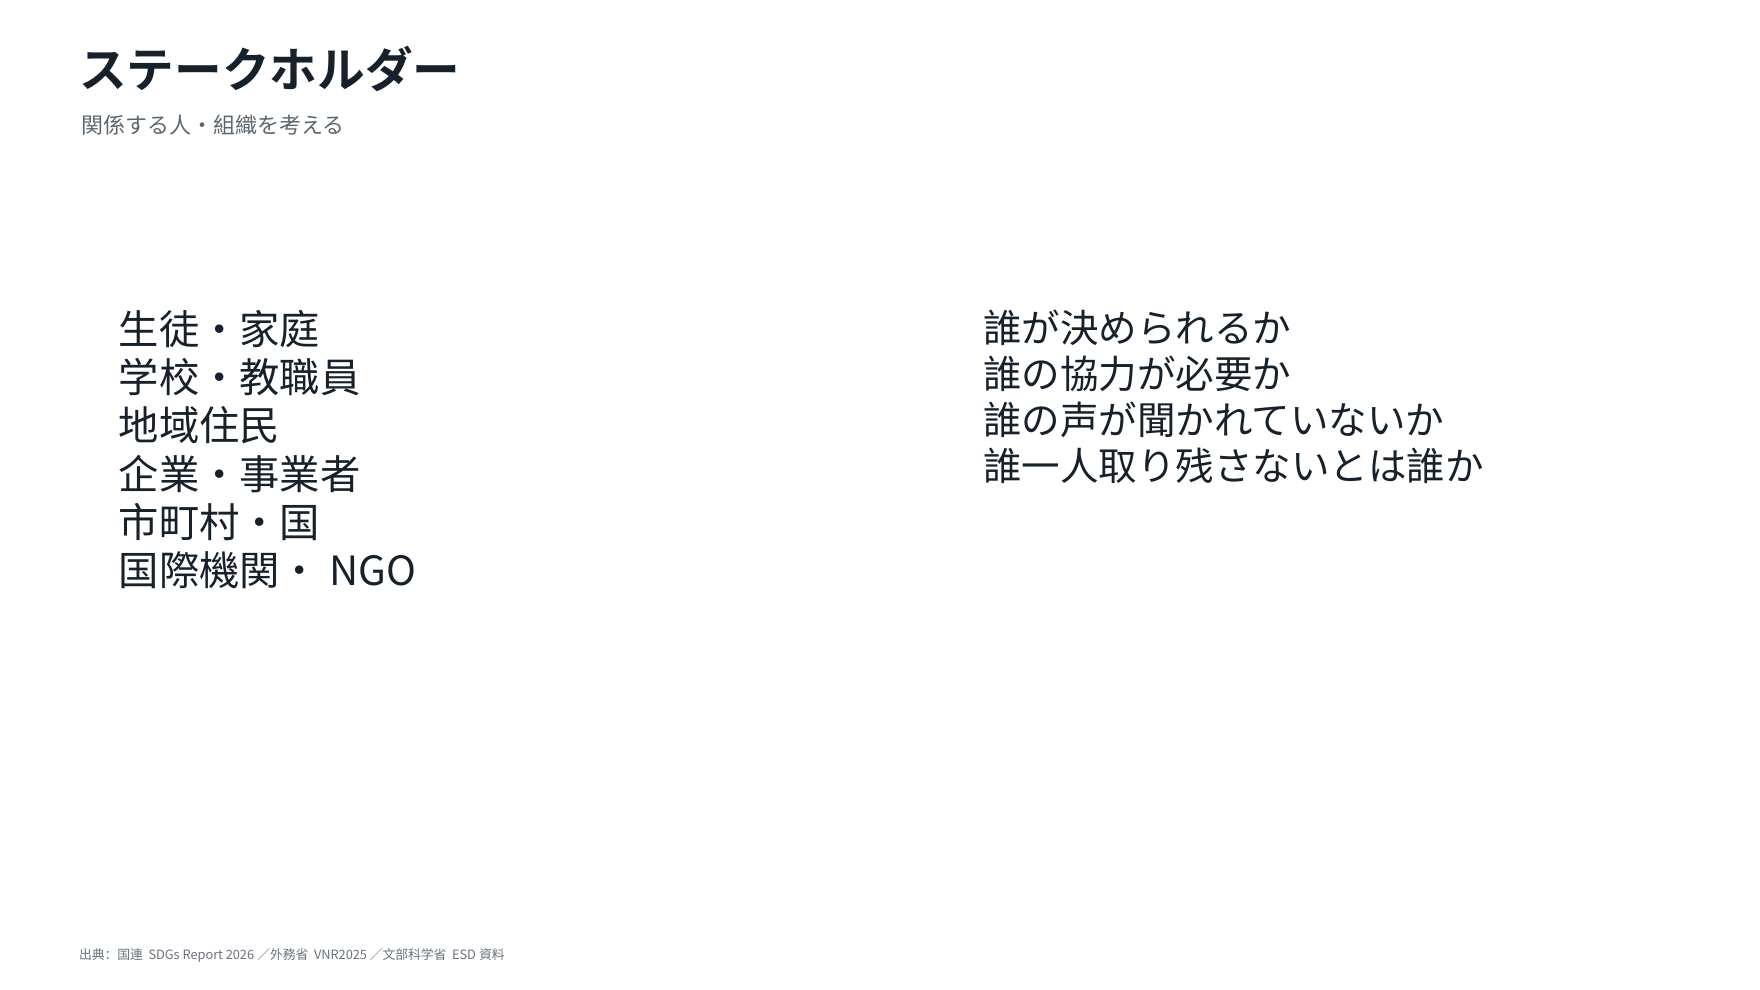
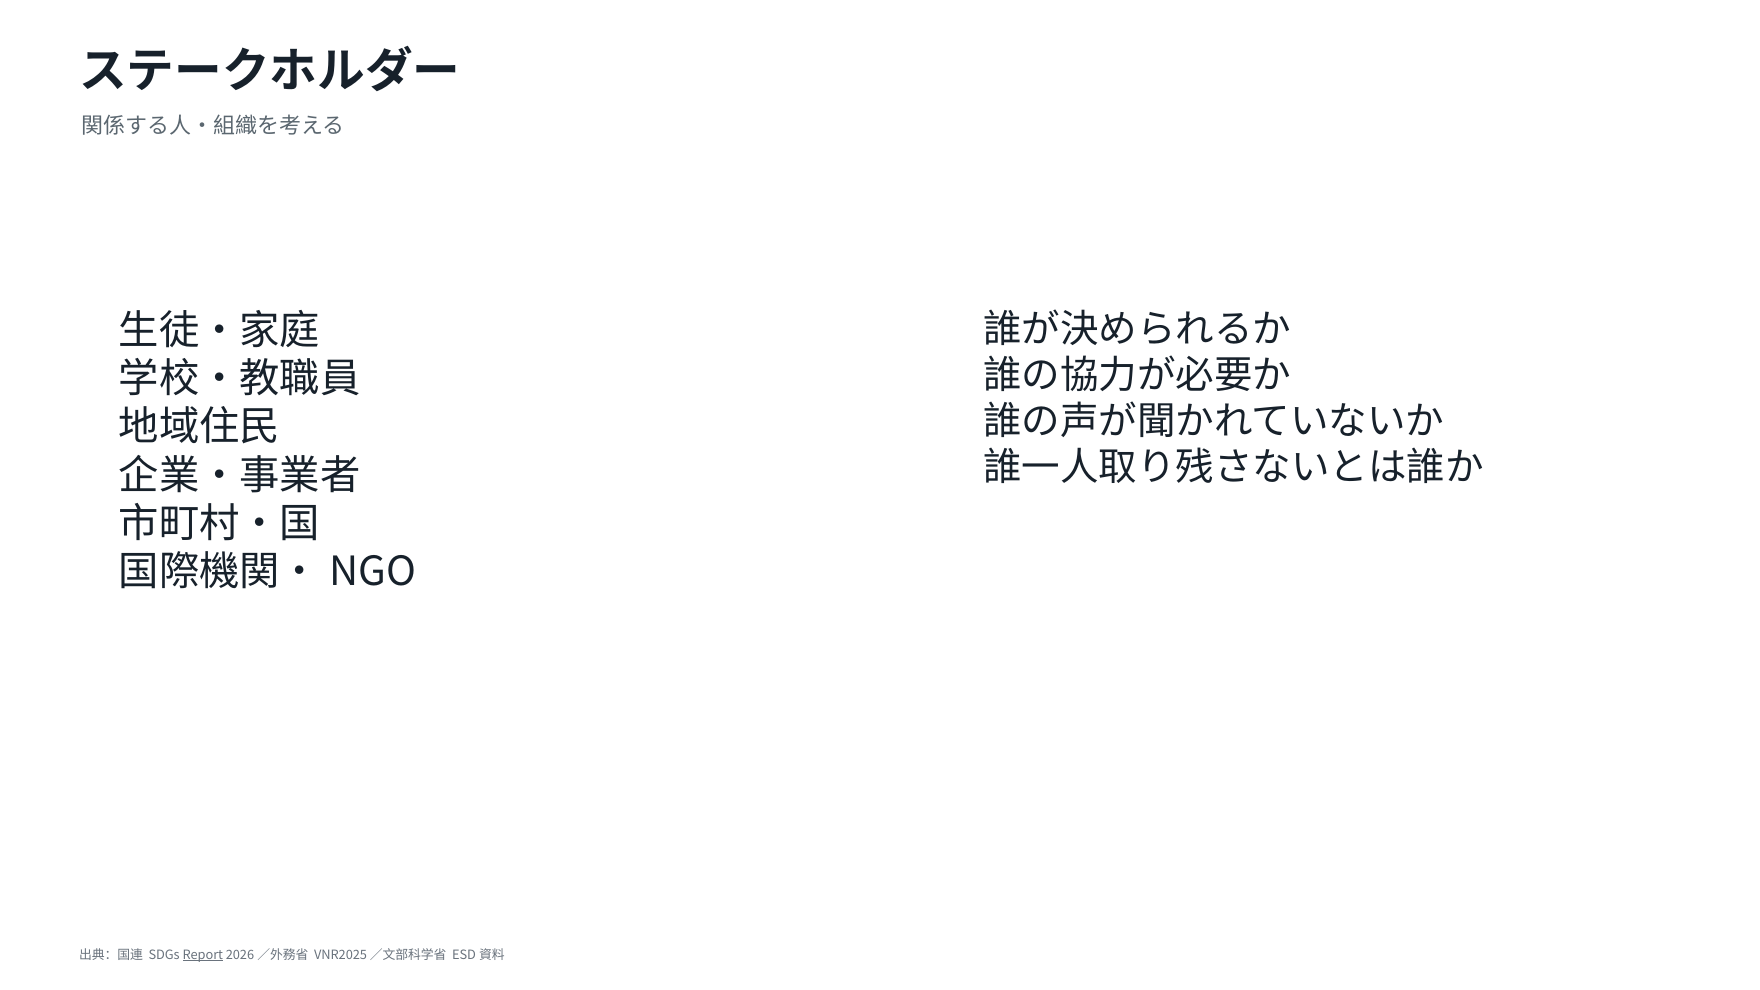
Report underline: none -> present (203, 955)
